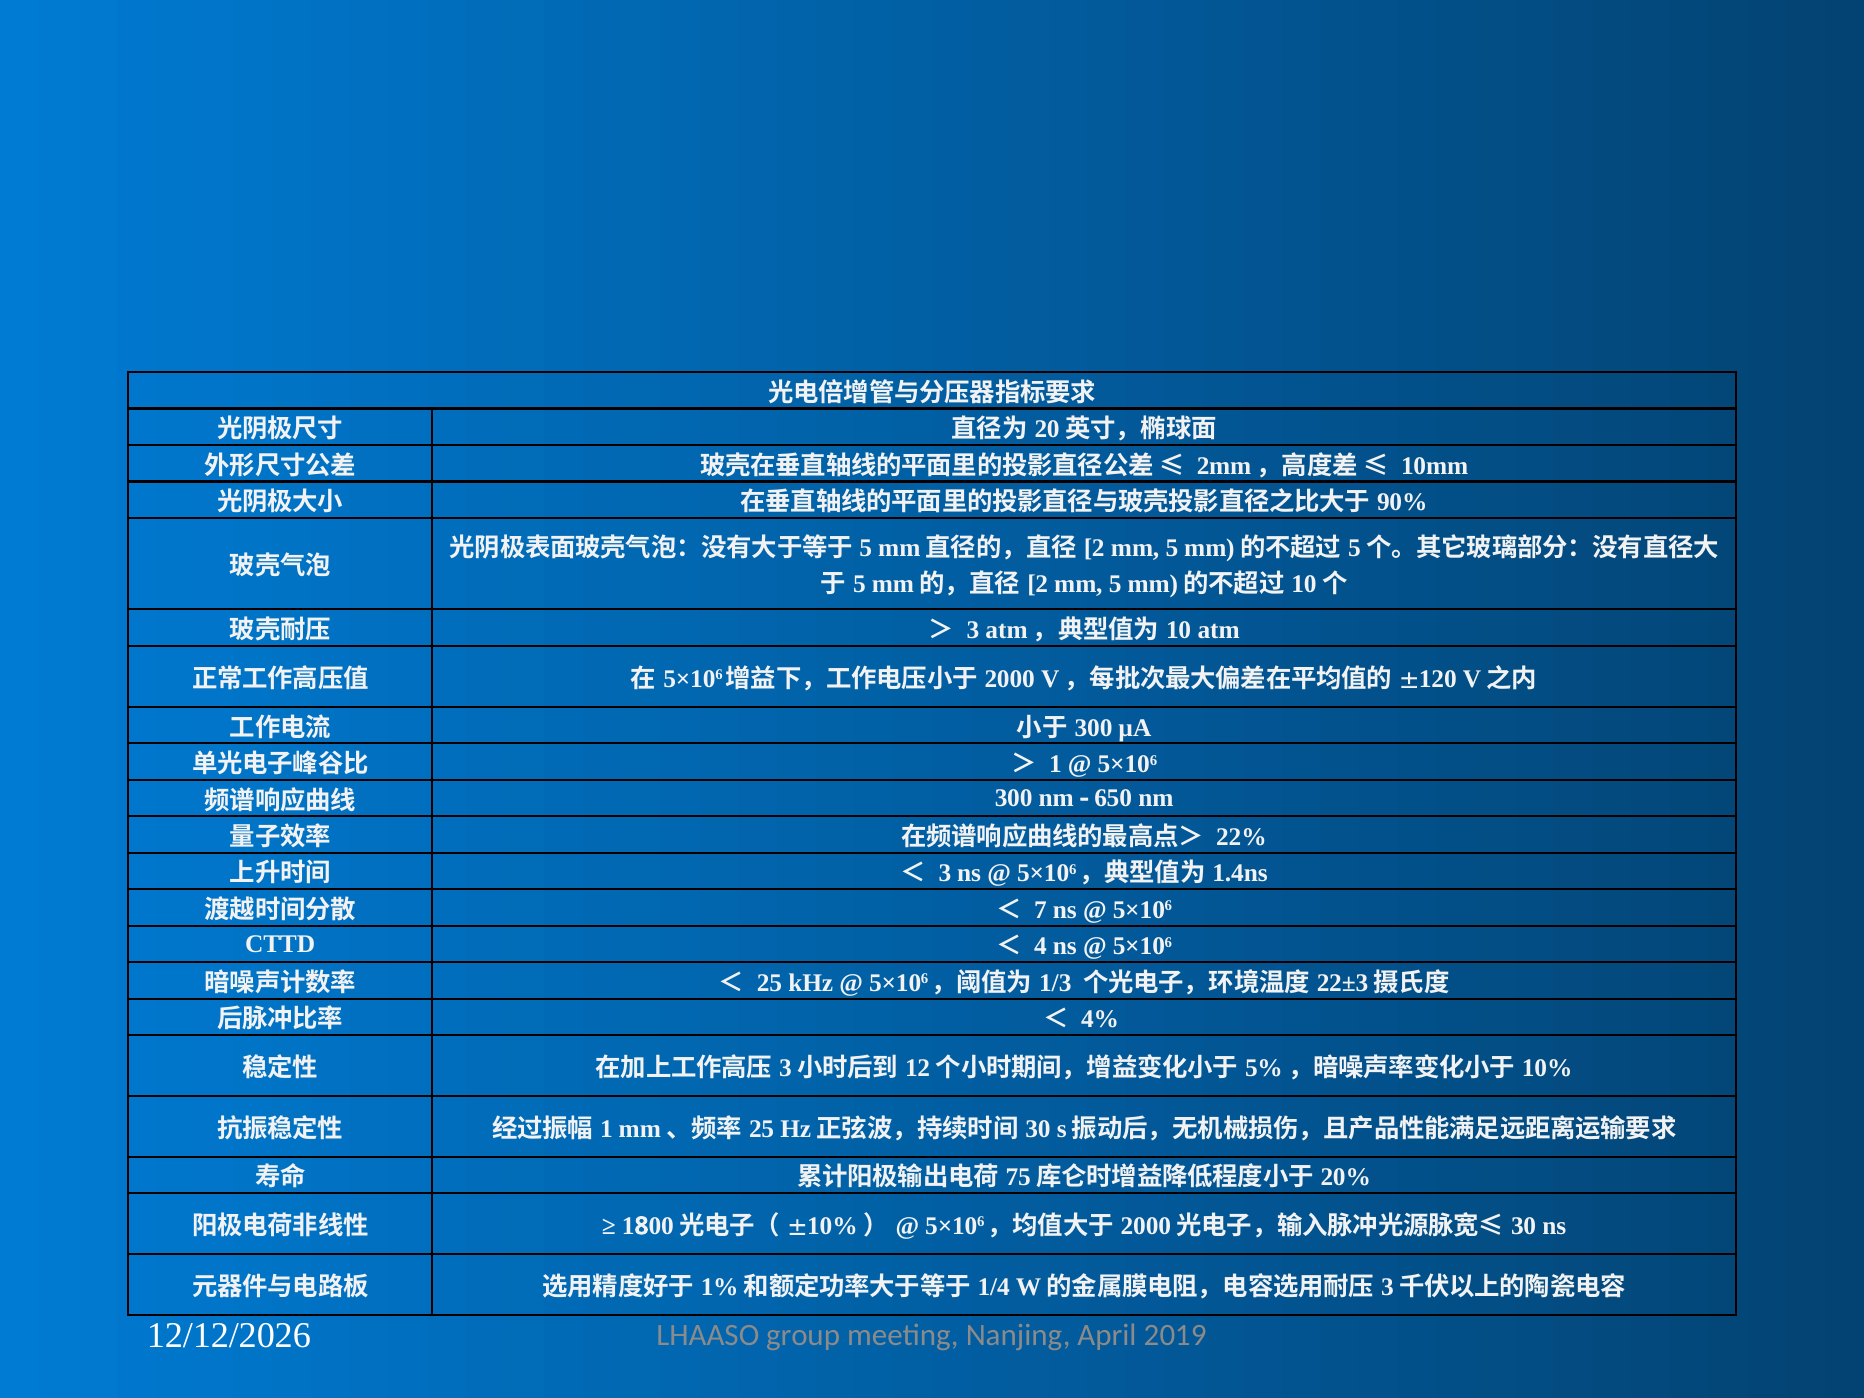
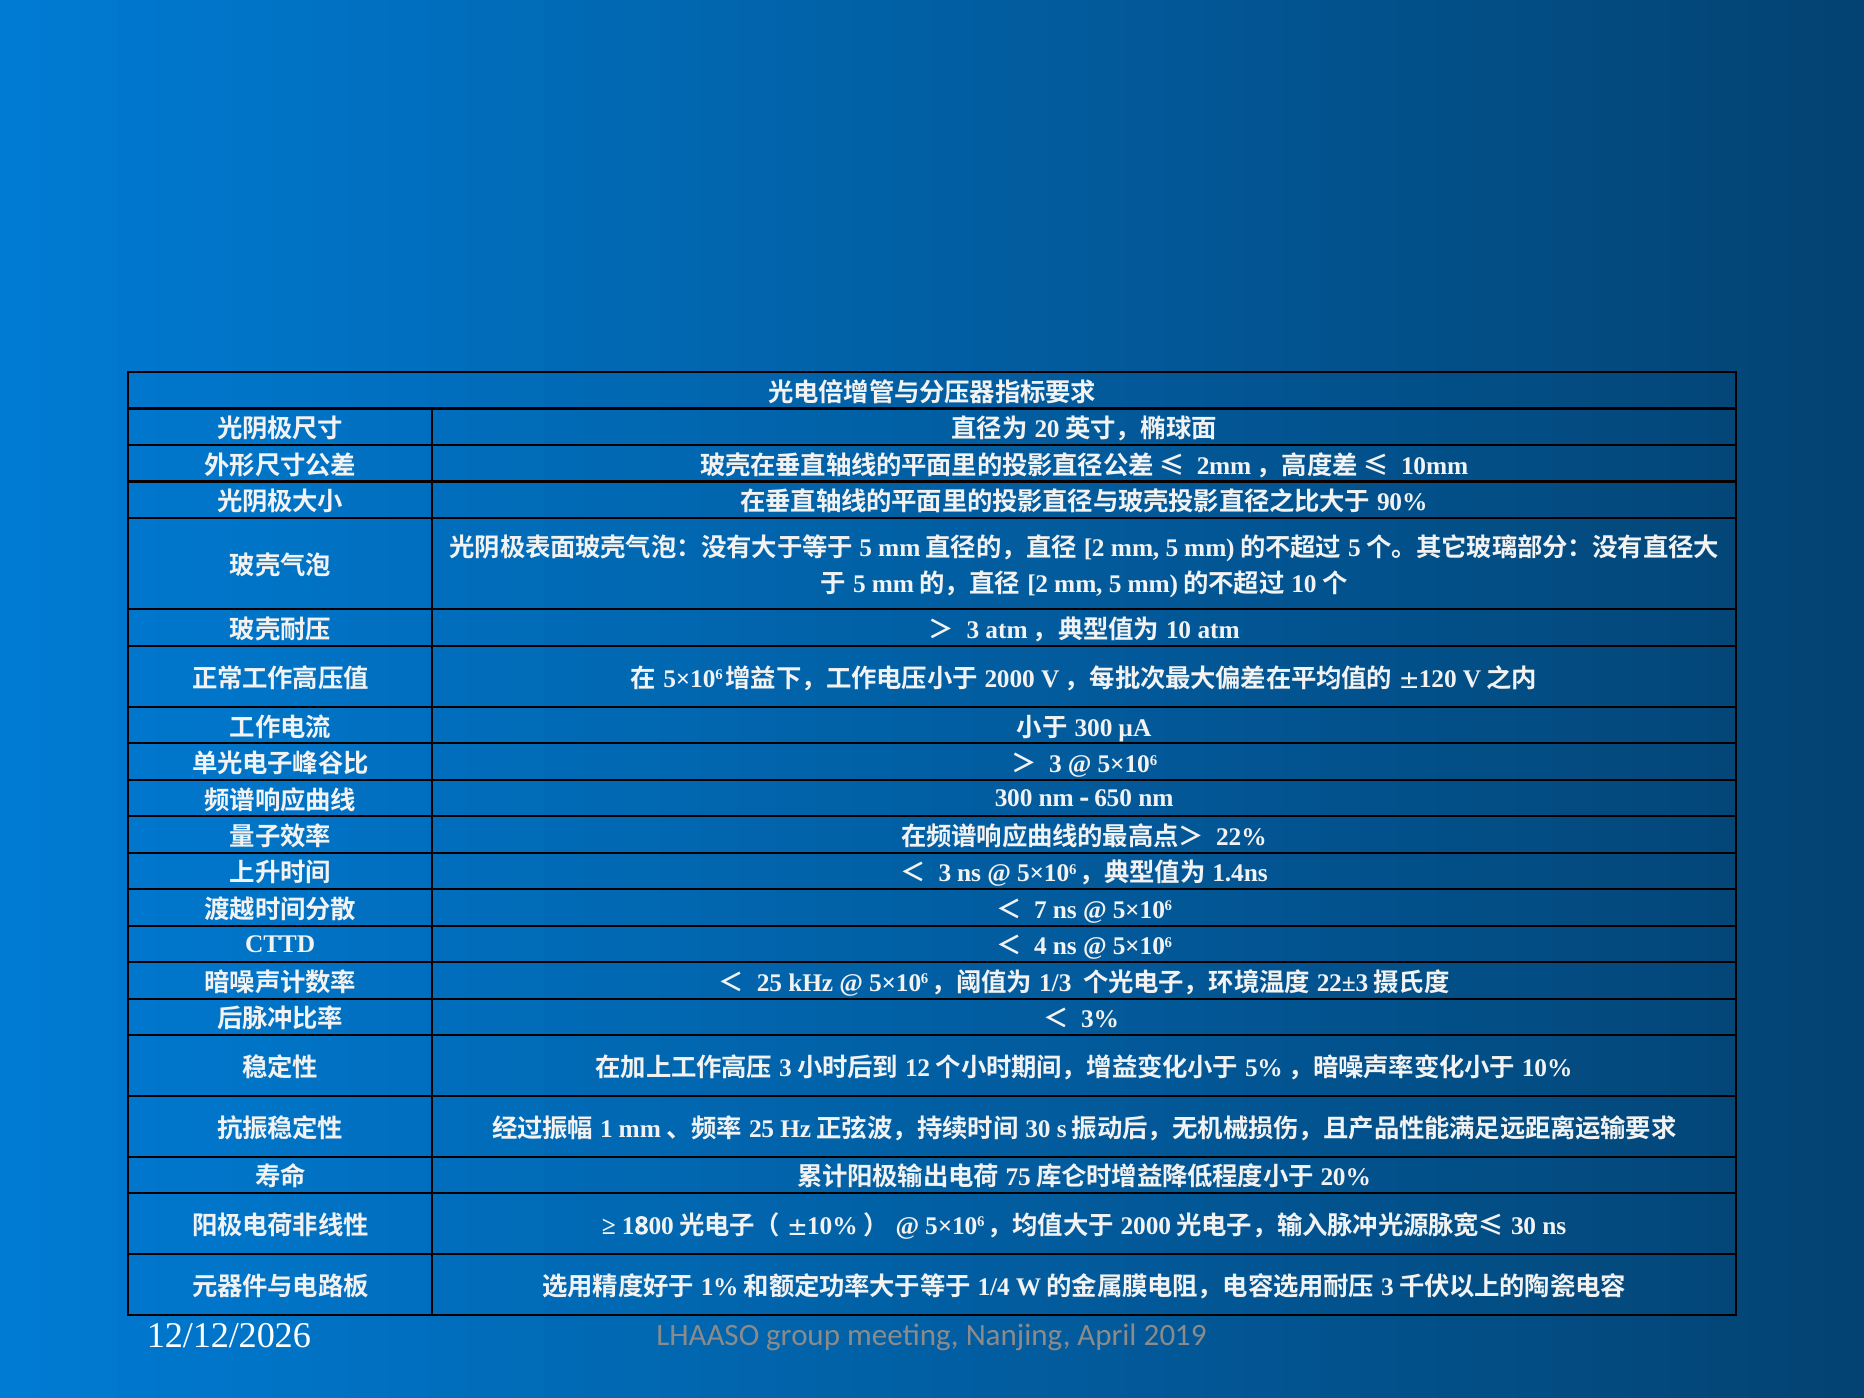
1: 1 -> 3 (1055, 764)
4%: 4% -> 3% (1100, 1019)
